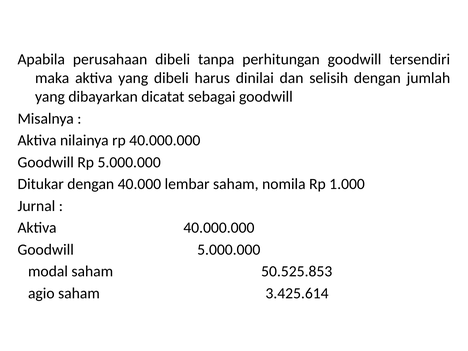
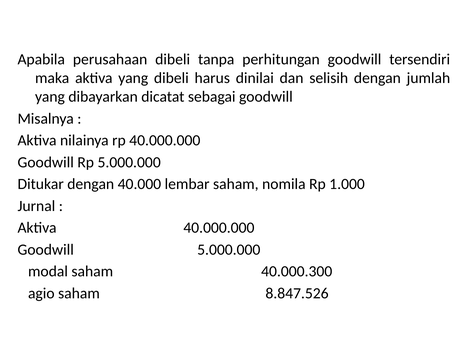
50.525.853: 50.525.853 -> 40.000.300 (297, 271)
3.425.614: 3.425.614 -> 8.847.526 (297, 293)
